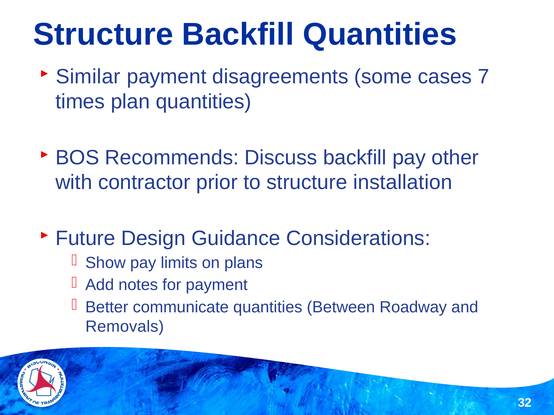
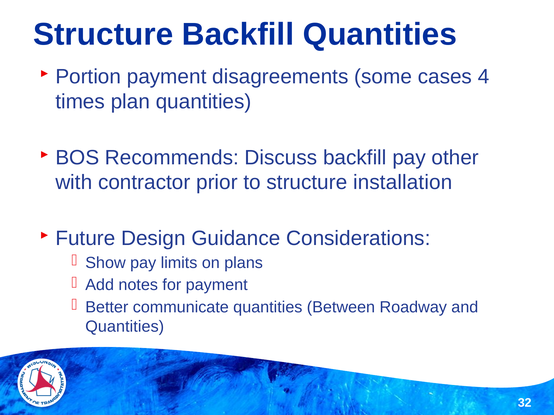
Similar: Similar -> Portion (88, 77)
7: 7 -> 4 (484, 77)
Removals: Removals -> Quantities (125, 327)
